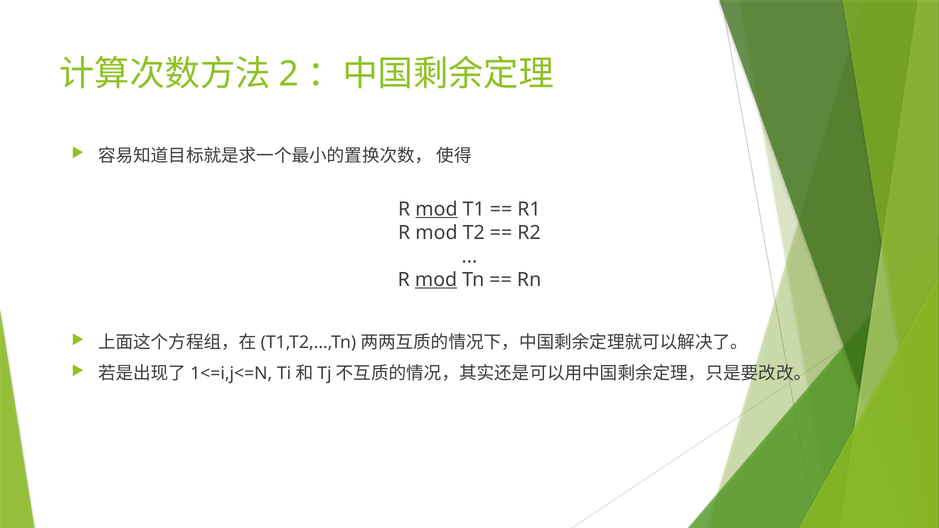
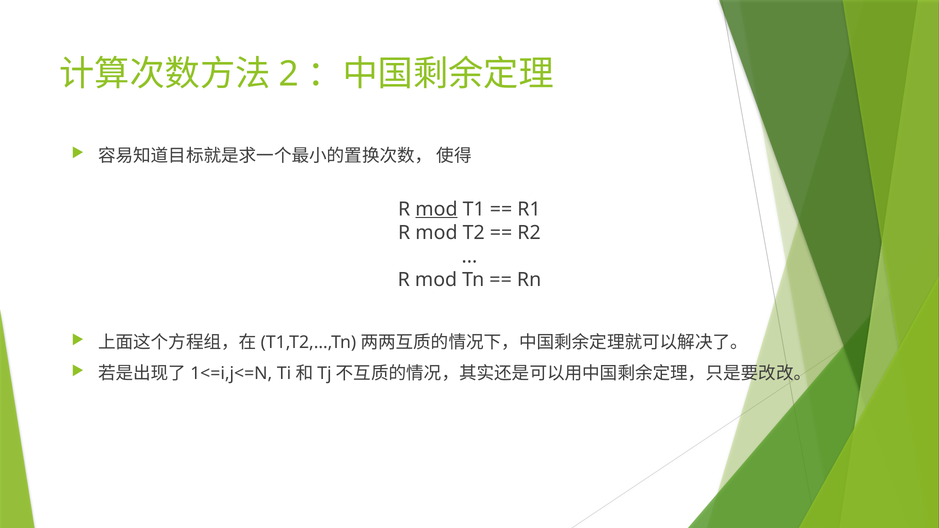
mod underline: present -> none (436, 280)
